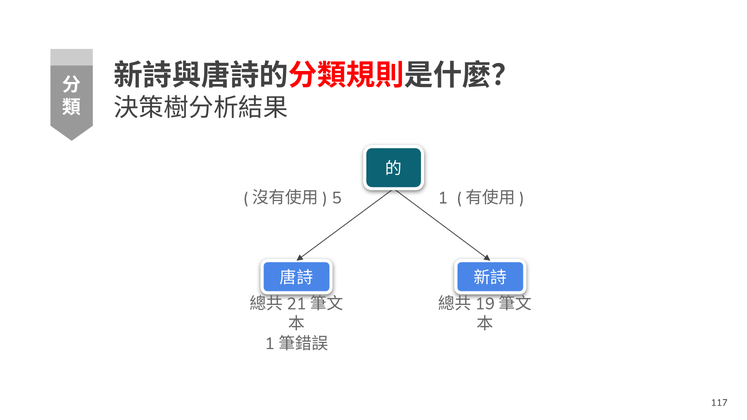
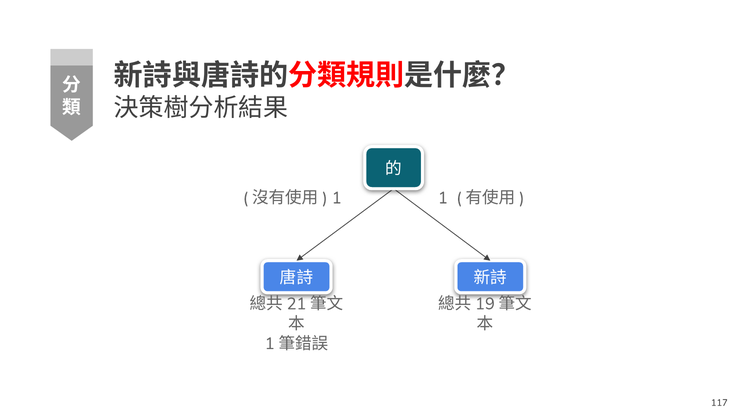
5: 5 -> 1 (337, 198)
